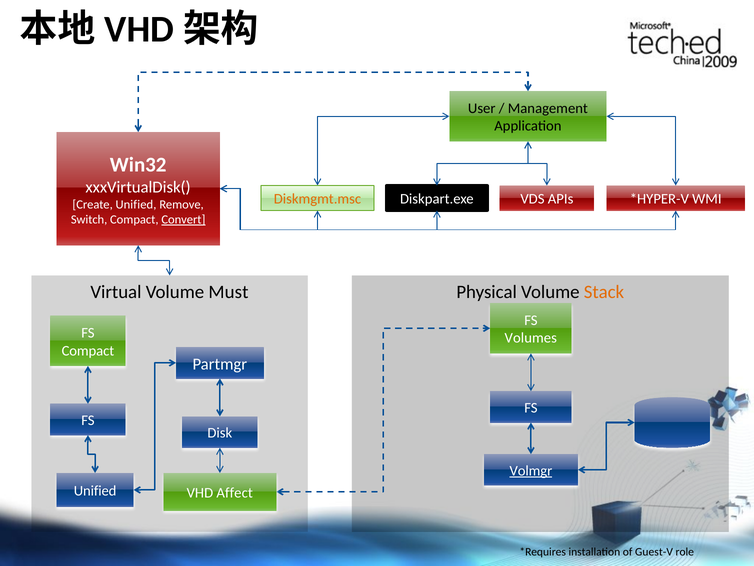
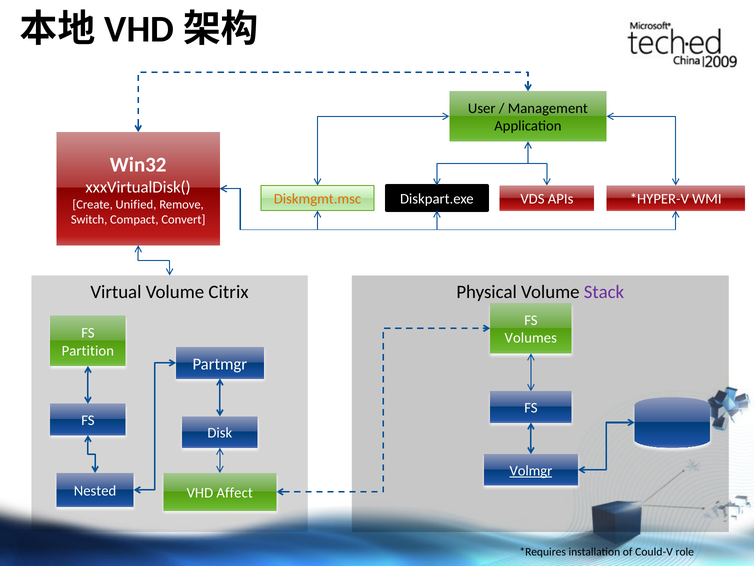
Convert underline: present -> none (183, 220)
Must: Must -> Citrix (228, 292)
Stack colour: orange -> purple (604, 292)
Compact: Compact -> Partition (88, 350)
Unified: Unified -> Nested (95, 491)
Guest-V: Guest-V -> Could-V (654, 551)
